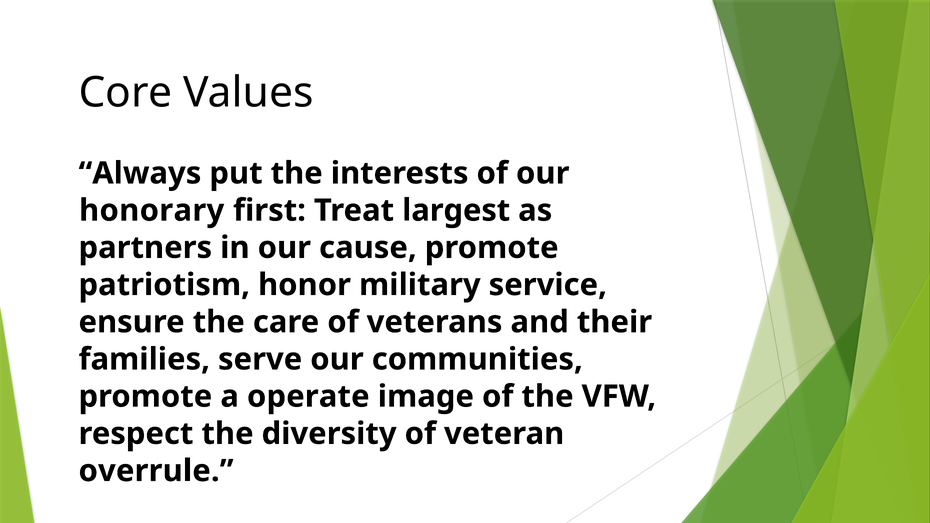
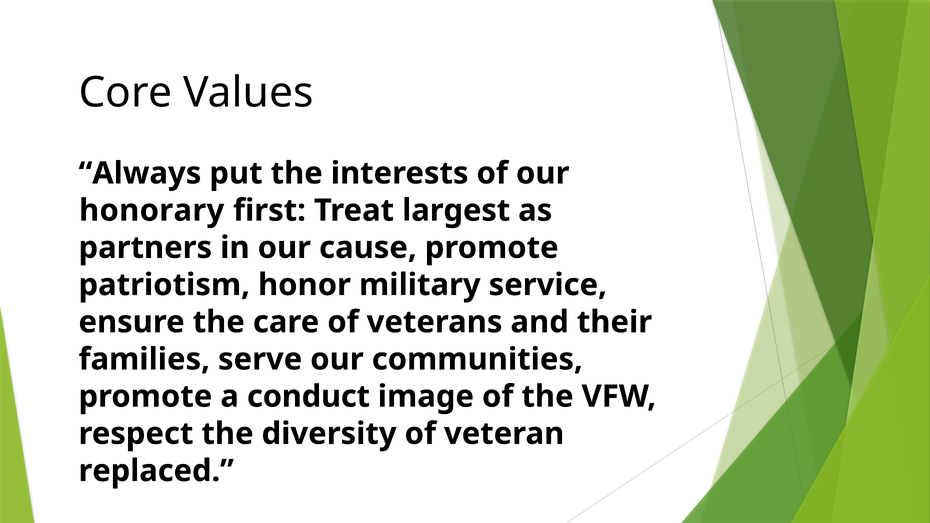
operate: operate -> conduct (308, 397)
overrule: overrule -> replaced (156, 471)
